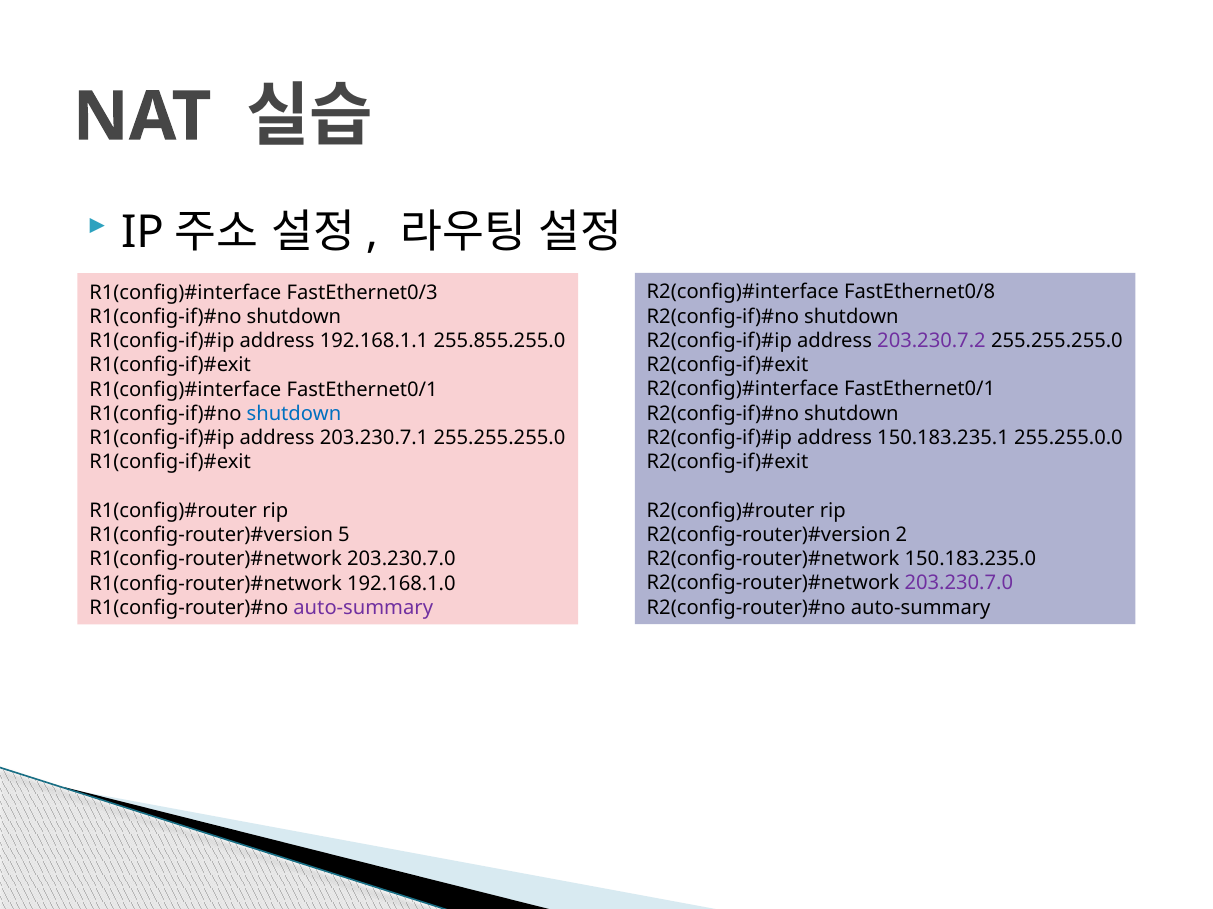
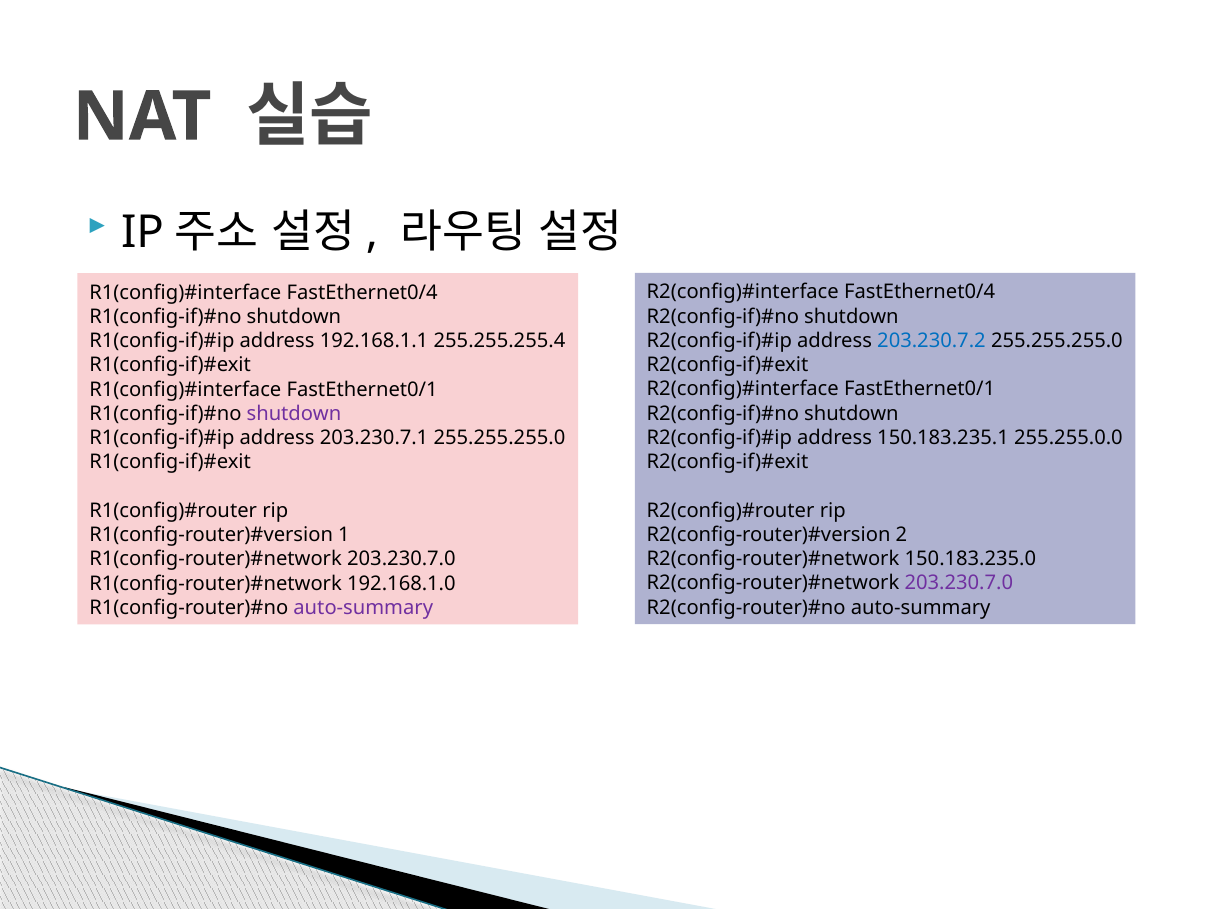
FastEthernet0/8: FastEthernet0/8 -> FastEthernet0/4 (920, 293)
FastEthernet0/3: FastEthernet0/3 -> FastEthernet0/4 (362, 293)
203.230.7.2 colour: purple -> blue (931, 341)
255.855.255.0: 255.855.255.0 -> 255.255.255.4 (499, 341)
shutdown colour: blue -> purple (294, 414)
5: 5 -> 1 (344, 535)
